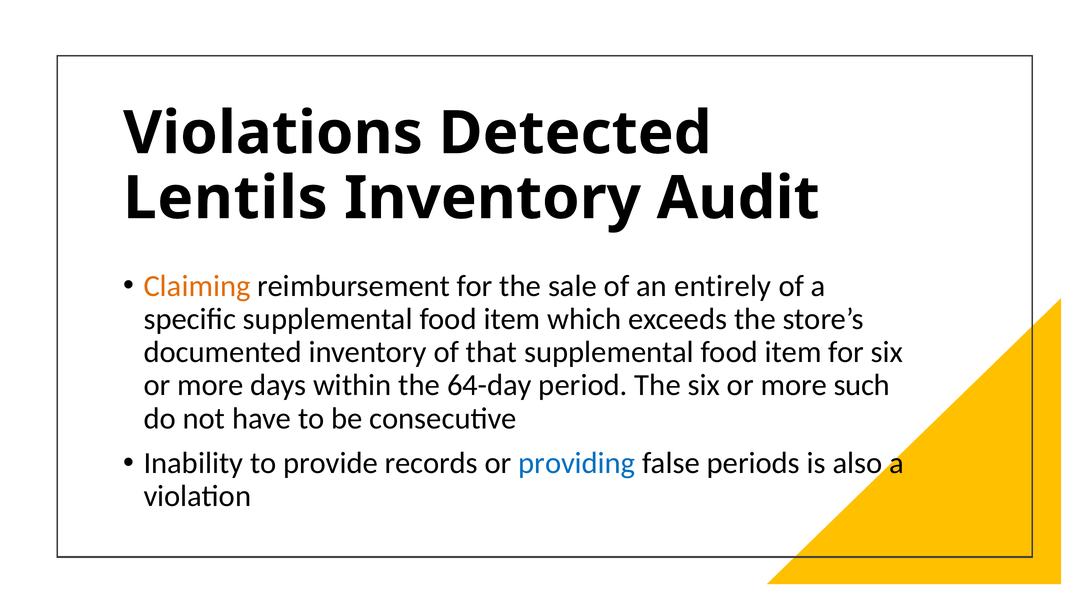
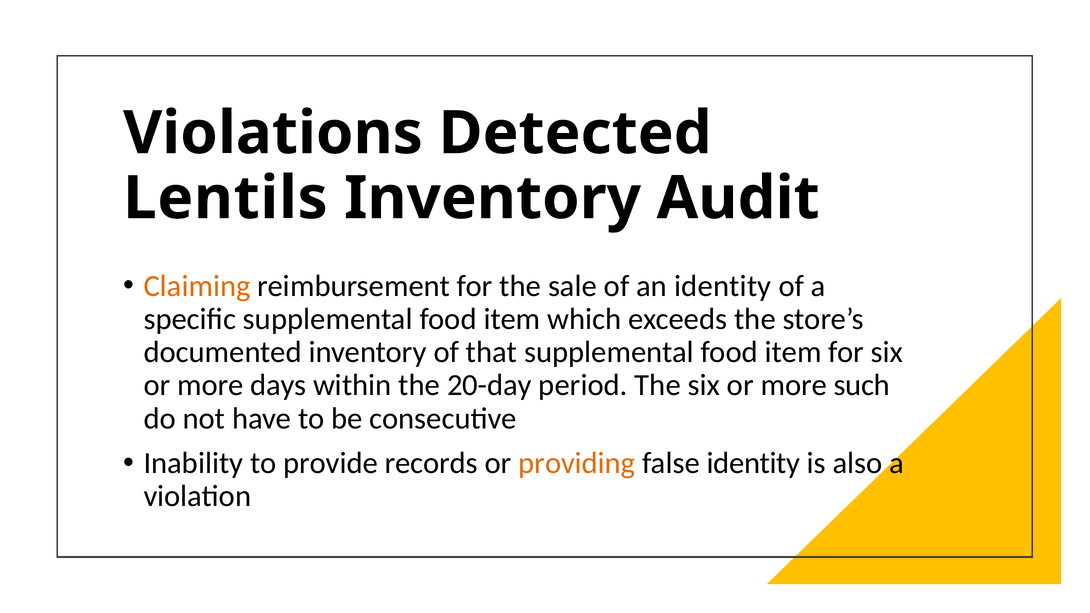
an entirely: entirely -> identity (723, 286)
64-day: 64-day -> 20-day (489, 386)
providing colour: blue -> orange (577, 463)
false periods: periods -> identity (753, 463)
